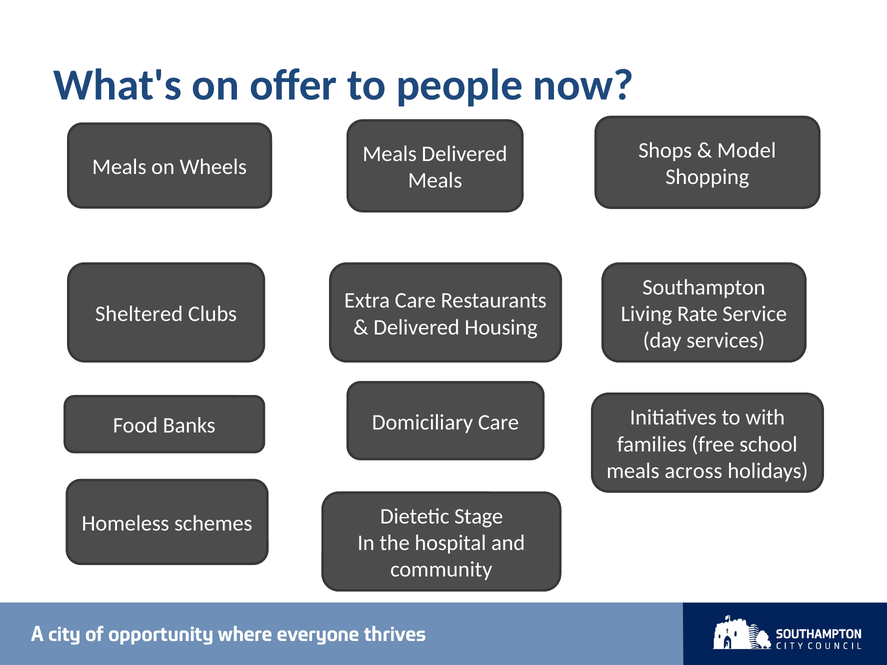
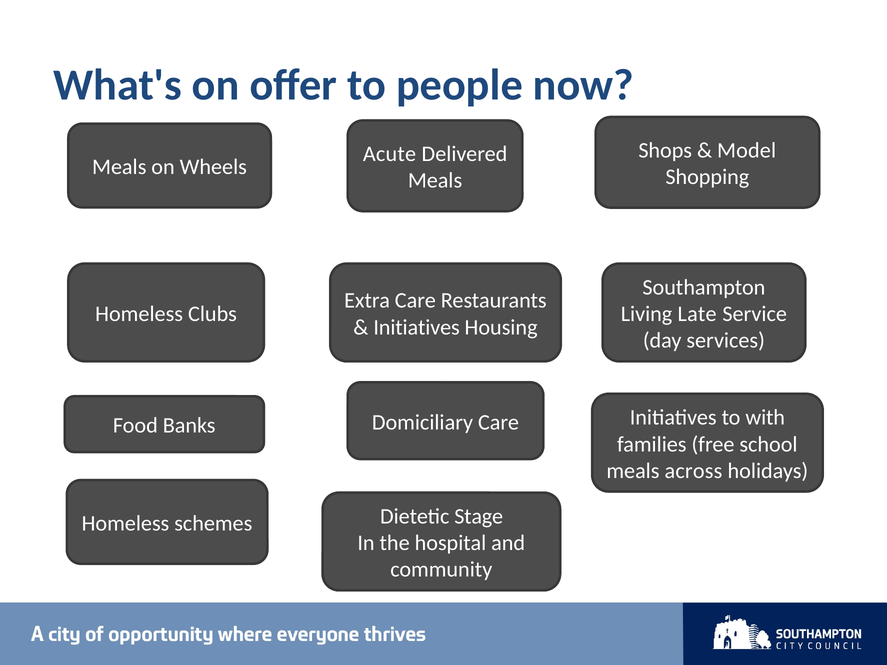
Meals: Meals -> Acute (389, 154)
Sheltered: Sheltered -> Homeless (139, 314)
Rate: Rate -> Late (697, 314)
Delivered: Delivered -> Initiatives (417, 327)
